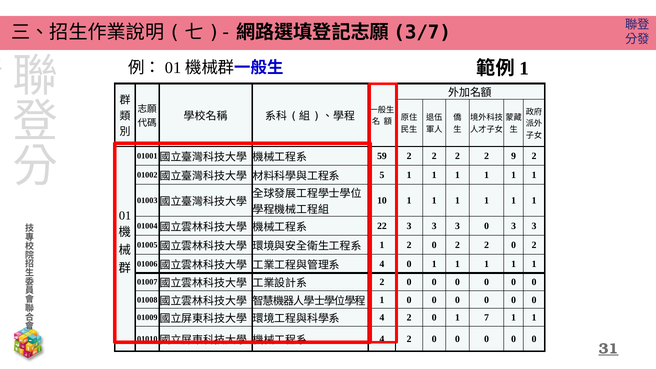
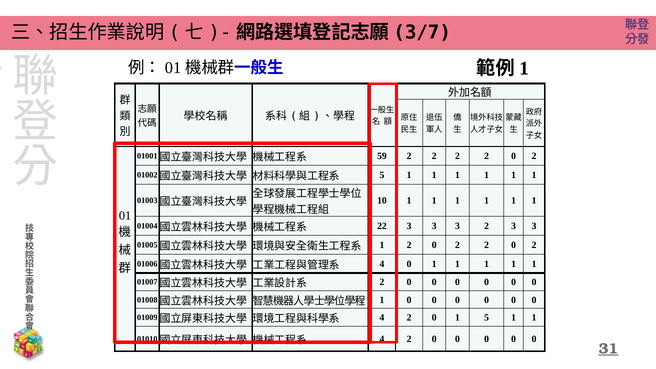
2 2 2 9: 9 -> 0 (514, 156)
3 0: 0 -> 2 (487, 226)
1 7: 7 -> 5 (487, 318)
